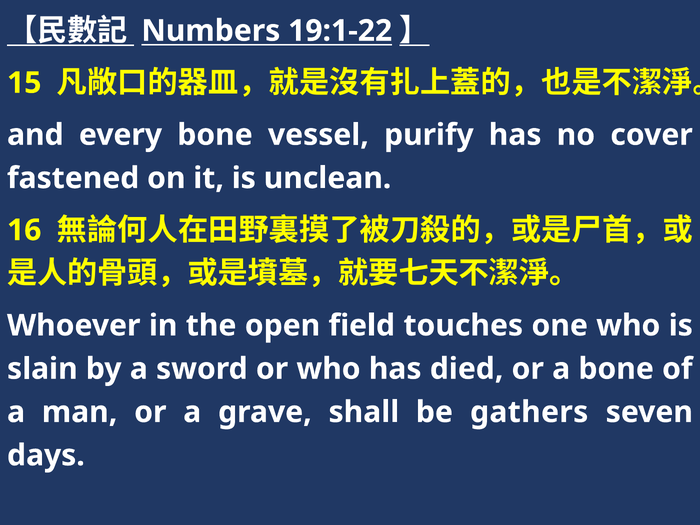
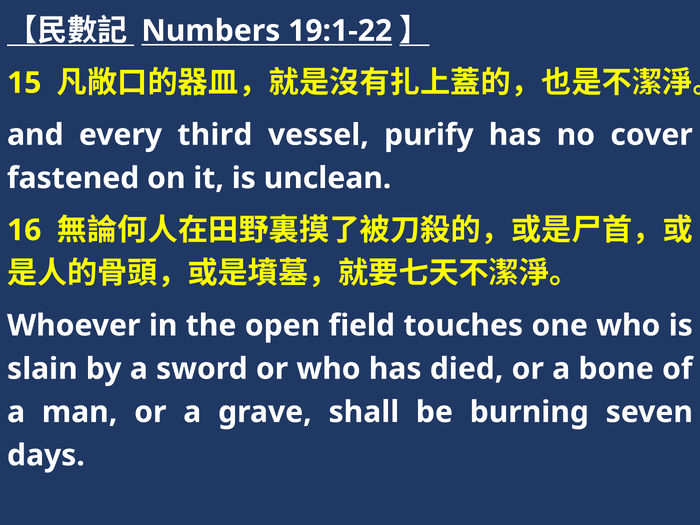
every bone: bone -> third (215, 135)
gathers: gathers -> burning (529, 412)
